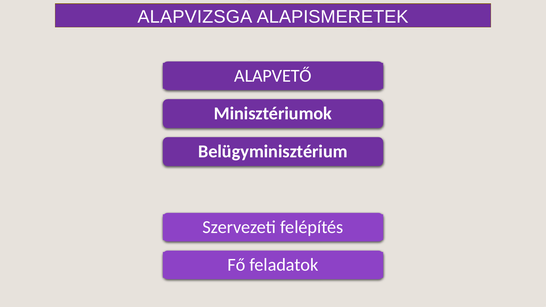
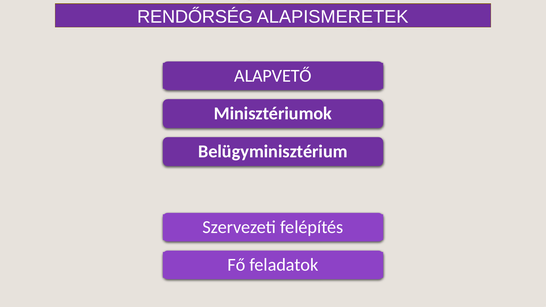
ALAPVIZSGA: ALAPVIZSGA -> RENDŐRSÉG (195, 17)
